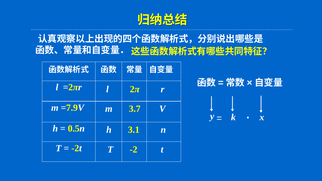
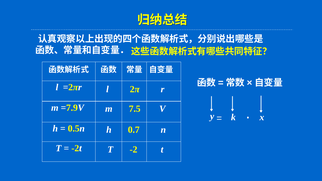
3.7: 3.7 -> 7.5 (135, 109)
3.1: 3.1 -> 0.7 (134, 130)
